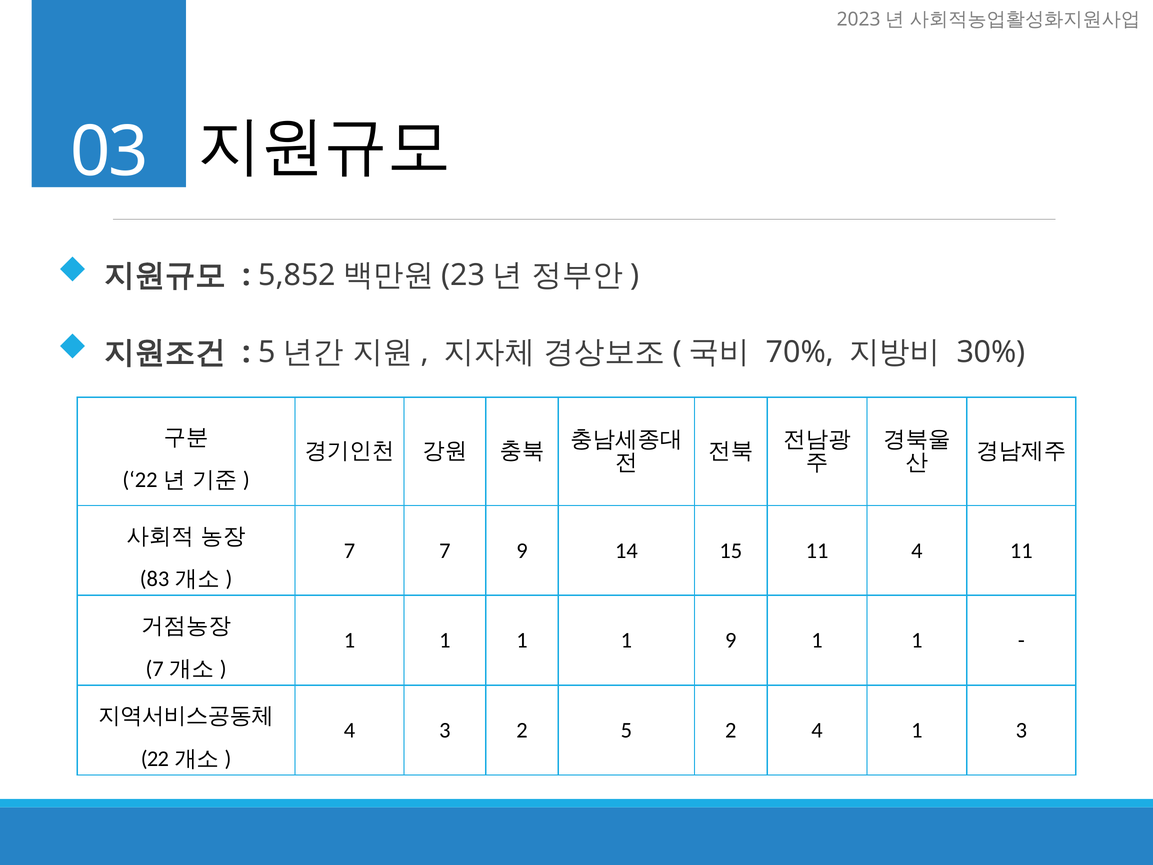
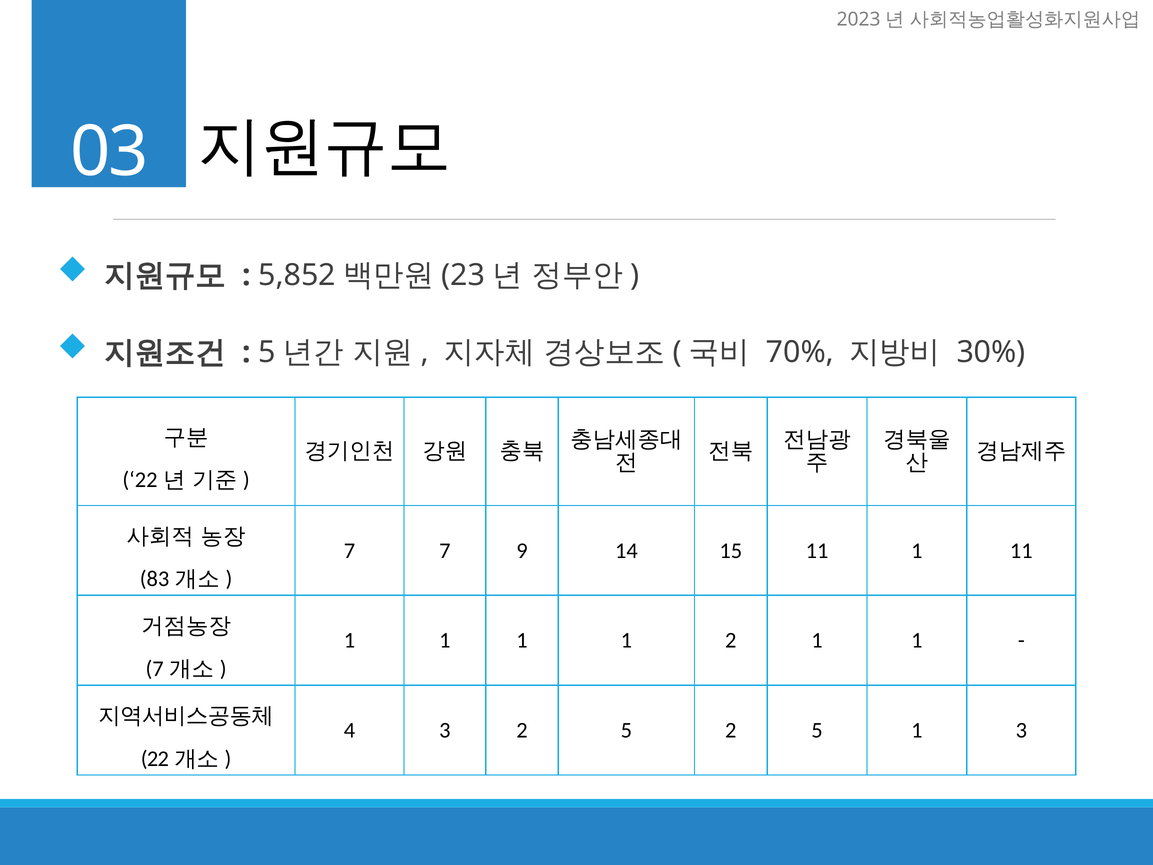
11 4: 4 -> 1 (917, 551)
1 9: 9 -> 2 (731, 640)
5 2 4: 4 -> 5 (817, 730)
